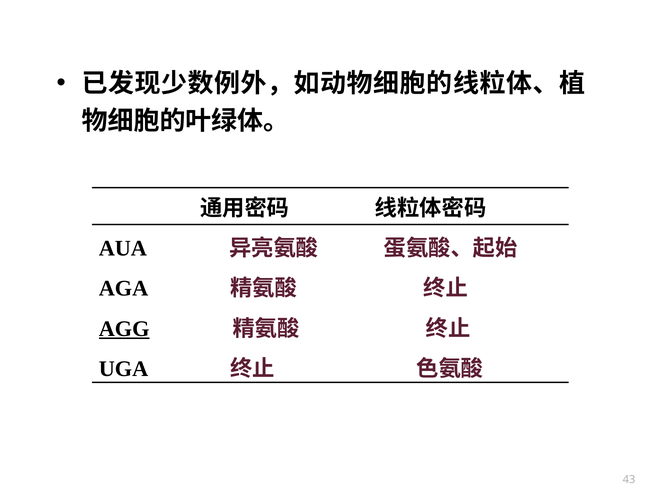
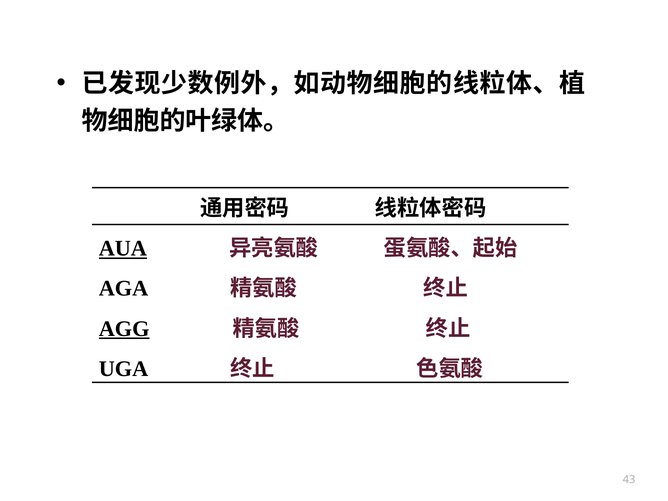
AUA underline: none -> present (123, 249)
